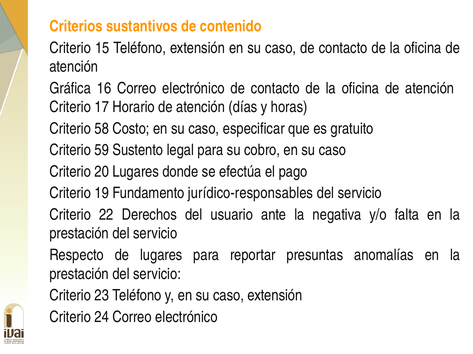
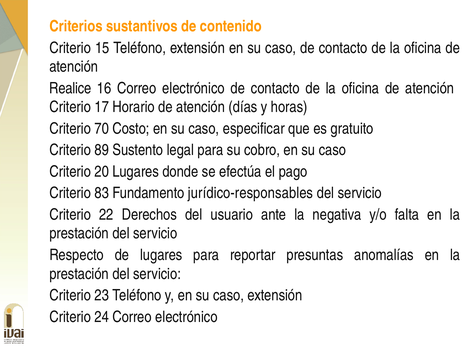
Gráfica: Gráfica -> Realice (70, 88)
58: 58 -> 70 (102, 129)
59: 59 -> 89 (102, 150)
19: 19 -> 83 (102, 193)
